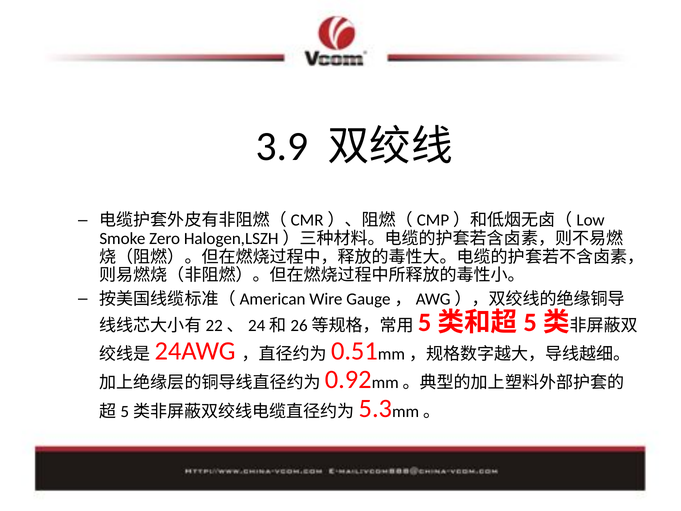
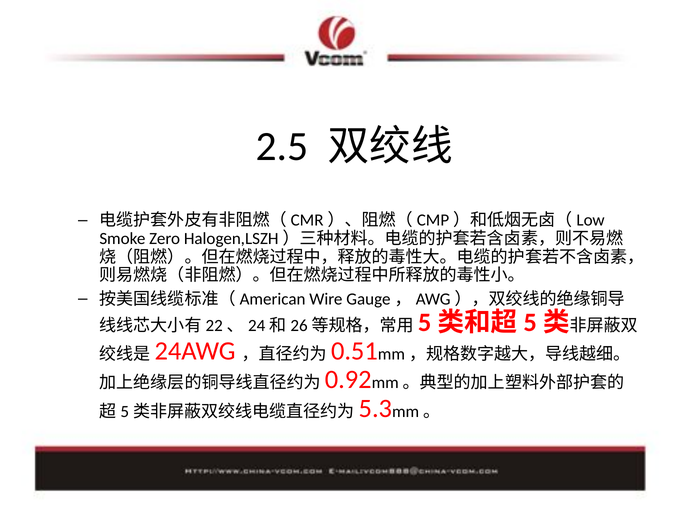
3.9: 3.9 -> 2.5 (282, 147)
